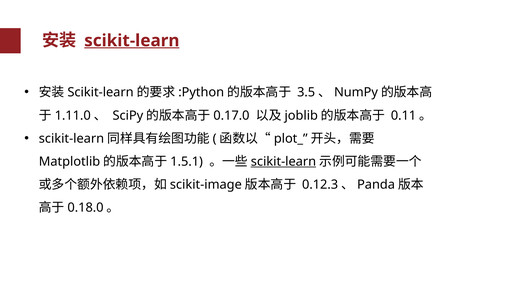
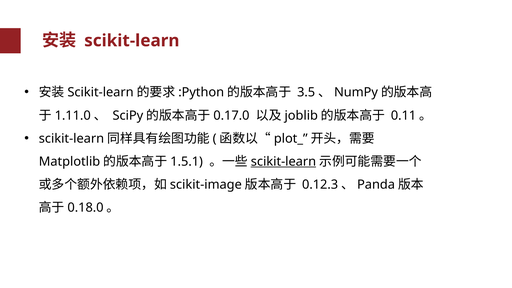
scikit-learn underline: present -> none (132, 41)
